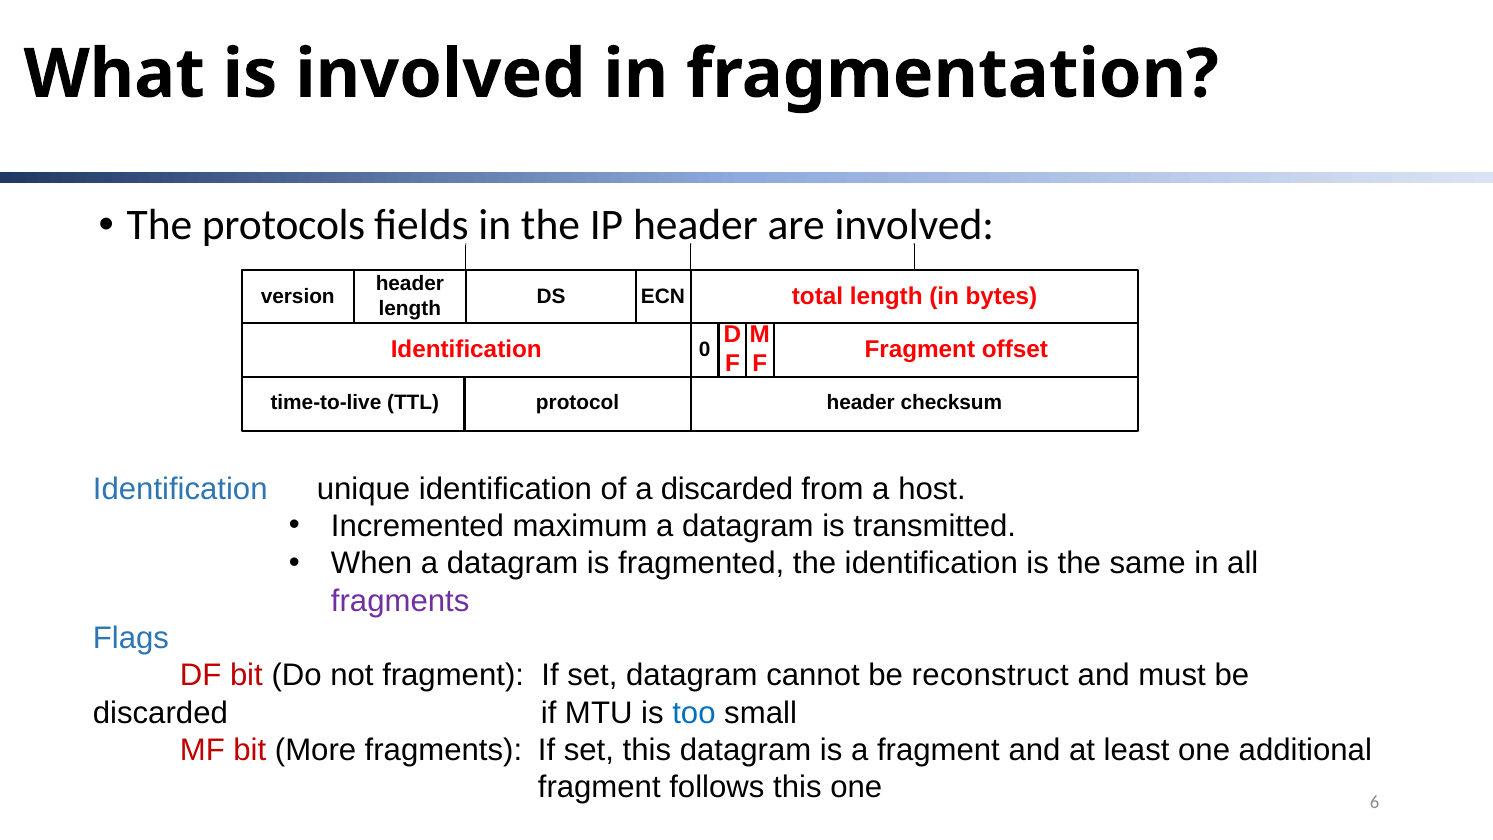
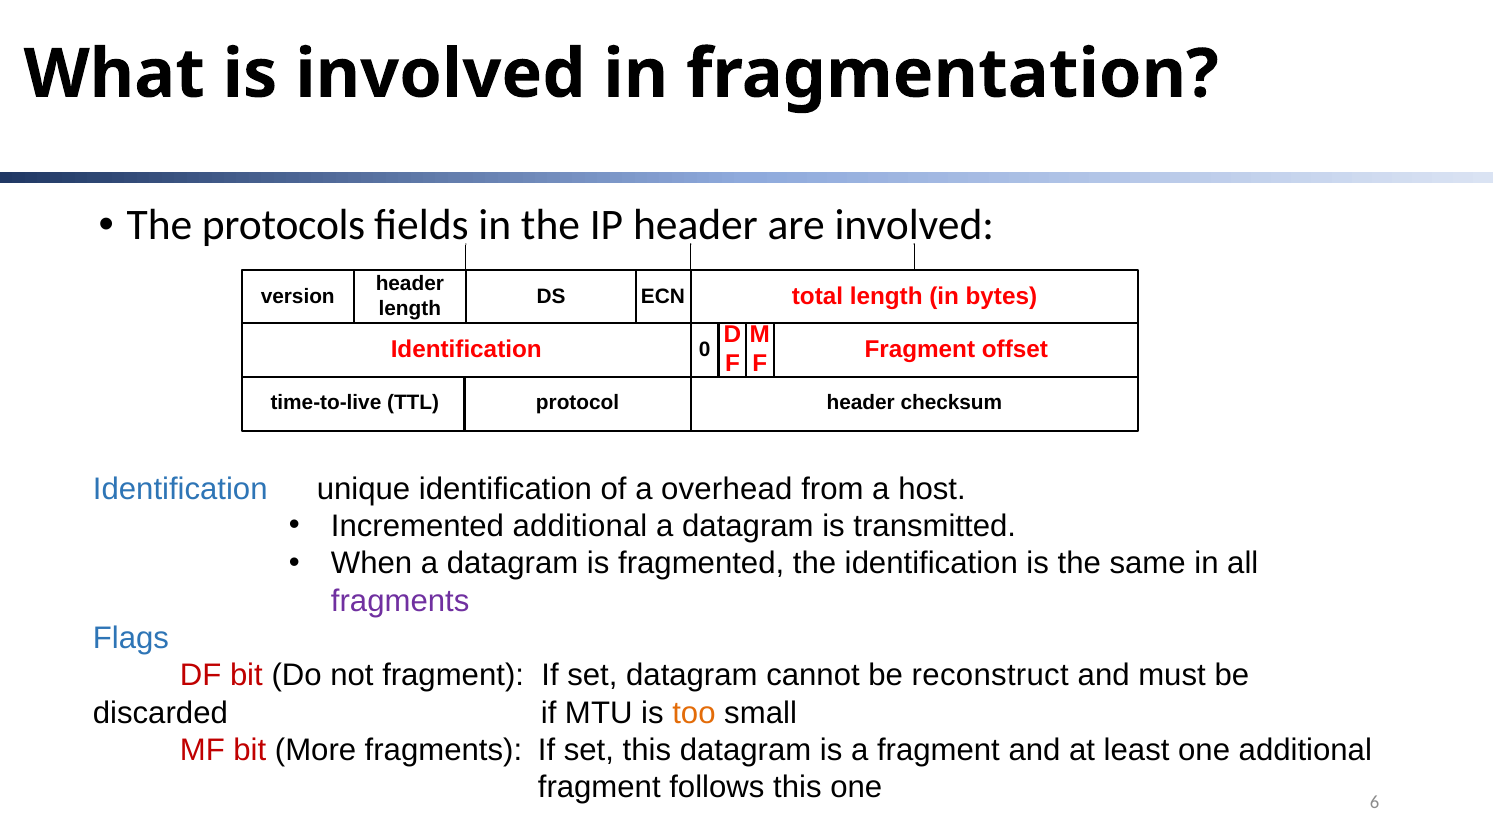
a discarded: discarded -> overhead (727, 489)
Incremented maximum: maximum -> additional (580, 526)
too colour: blue -> orange (694, 713)
